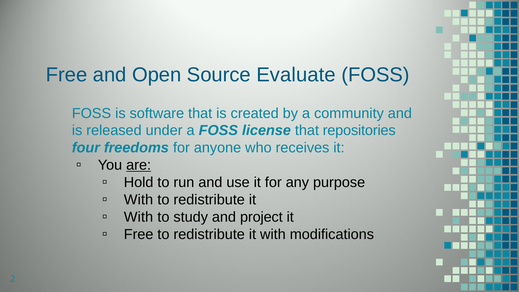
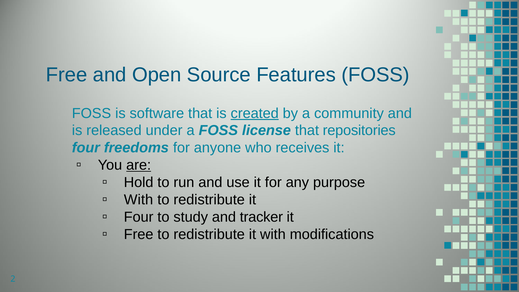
Evaluate: Evaluate -> Features (296, 75)
created underline: none -> present (255, 113)
With: With -> Four (139, 217)
project: project -> tracker (261, 217)
